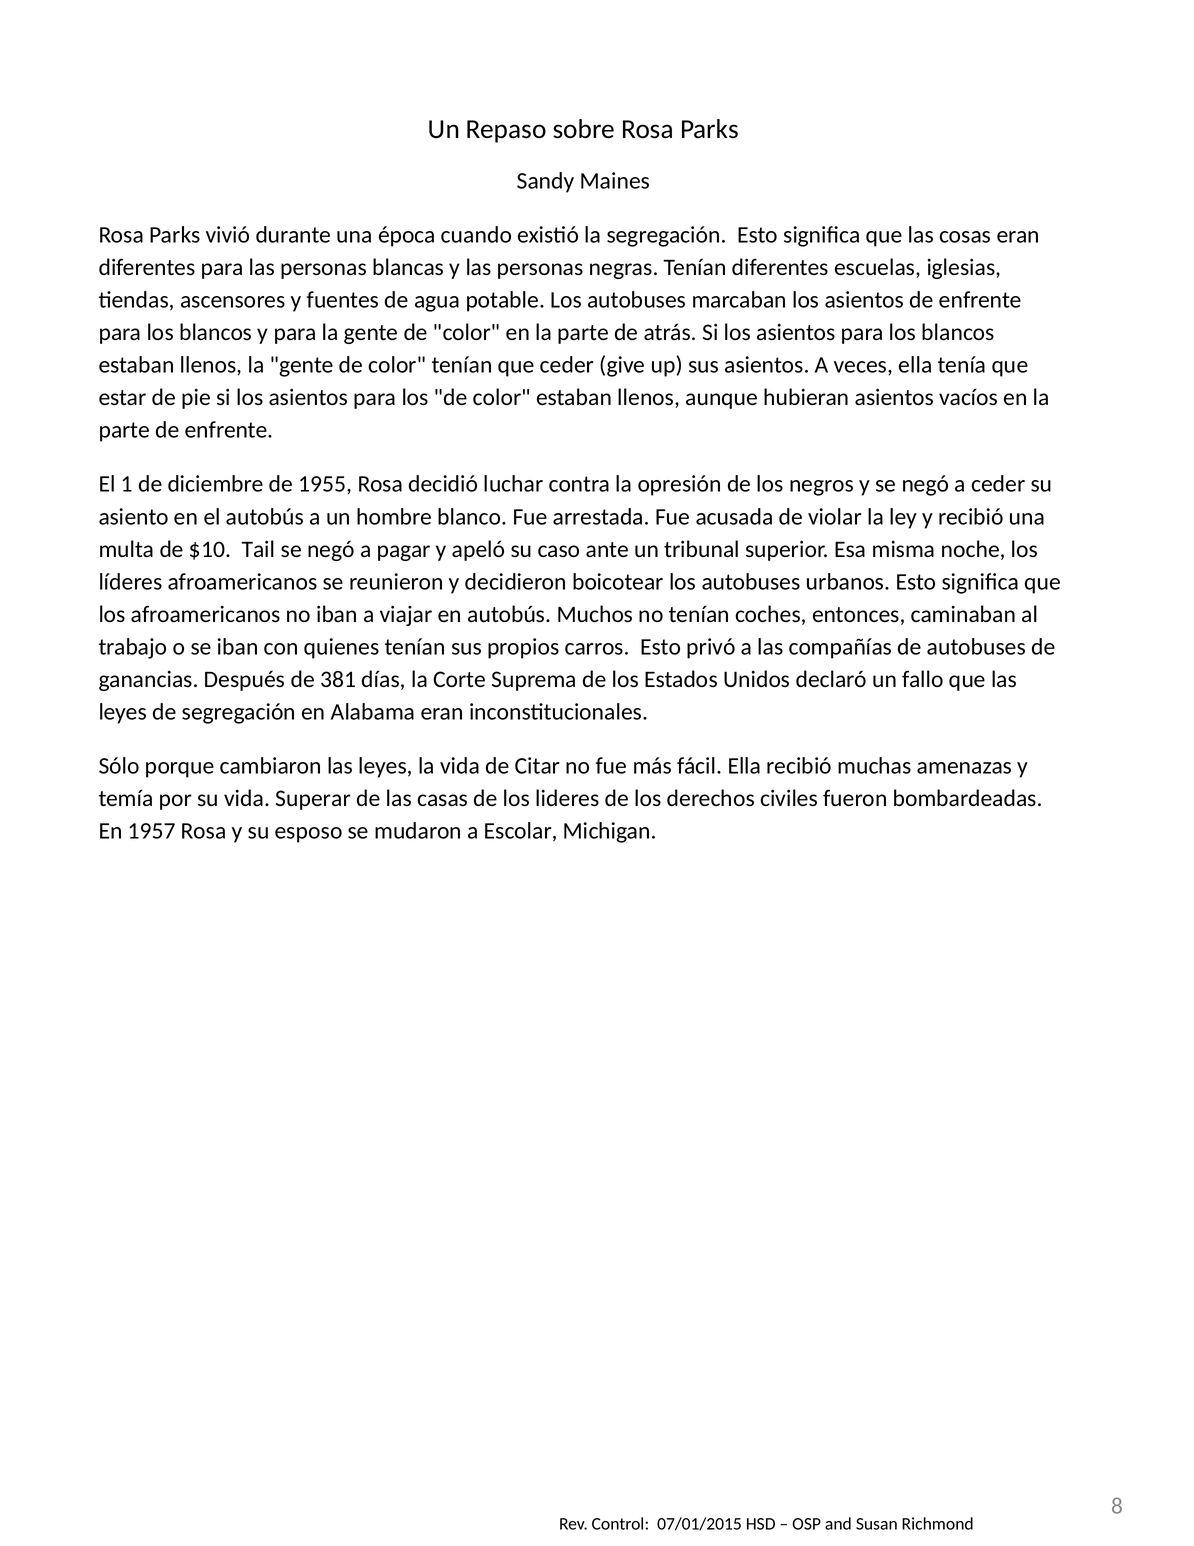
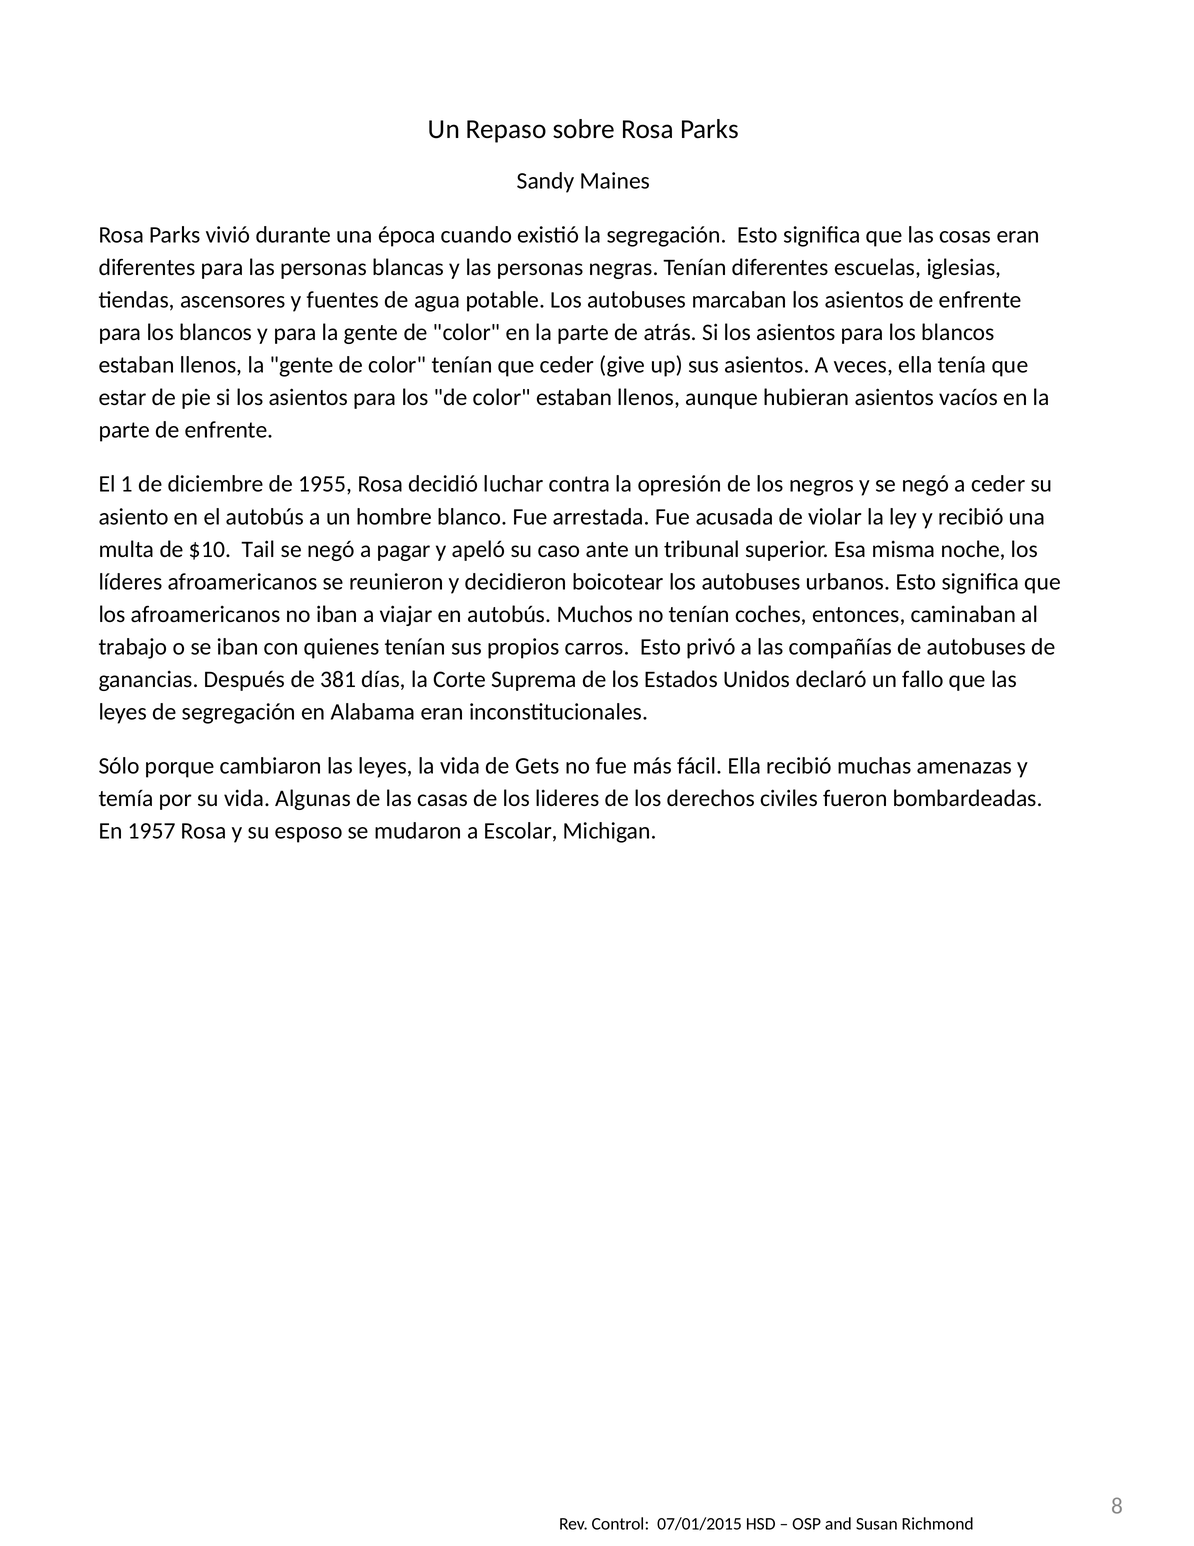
Citar: Citar -> Gets (537, 766)
Superar: Superar -> Algunas (313, 798)
